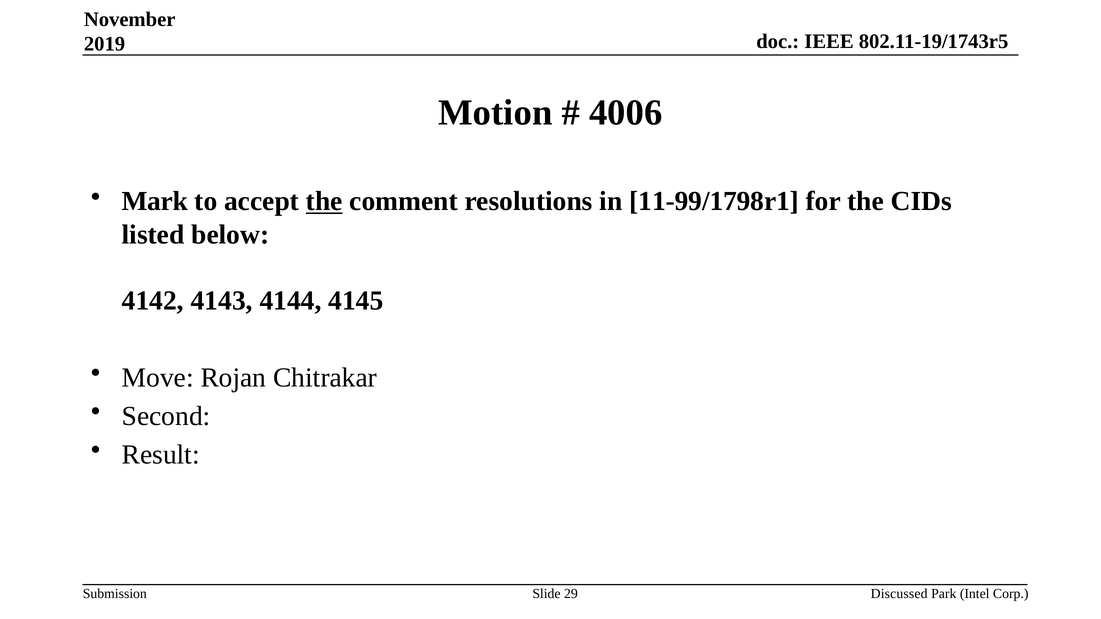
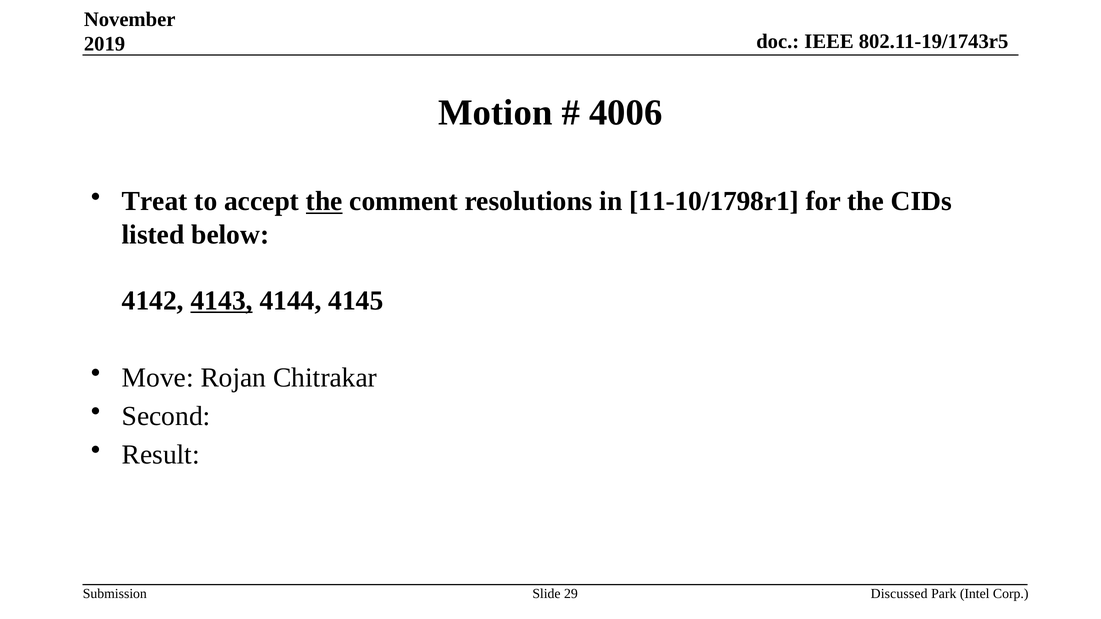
Mark: Mark -> Treat (155, 202)
11-99/1798r1: 11-99/1798r1 -> 11-10/1798r1 (714, 202)
4143 underline: none -> present (222, 301)
